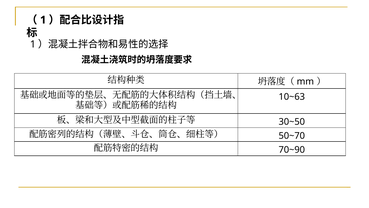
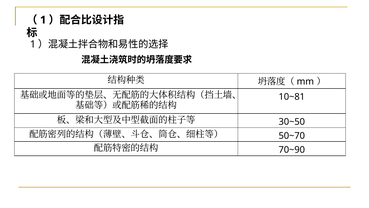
10~63: 10~63 -> 10~81 (292, 97)
